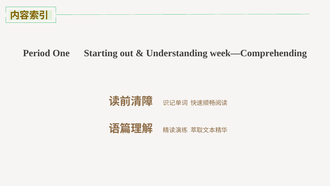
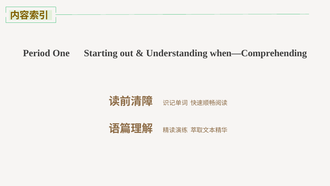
week—Comprehending: week—Comprehending -> when—Comprehending (258, 53)
